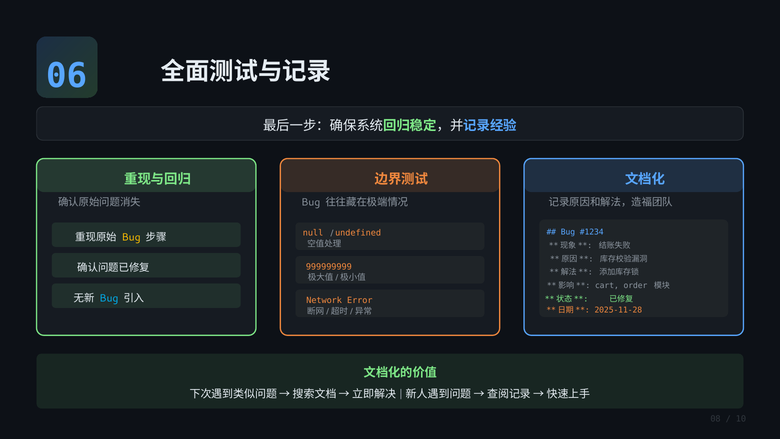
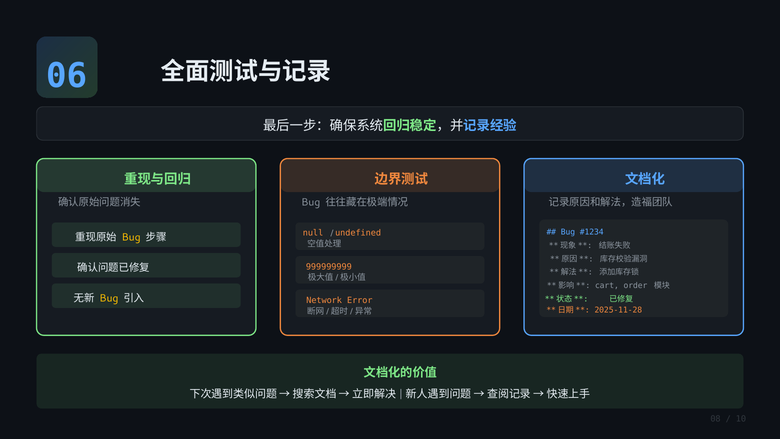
Bug colour: light blue -> yellow (109, 298)
